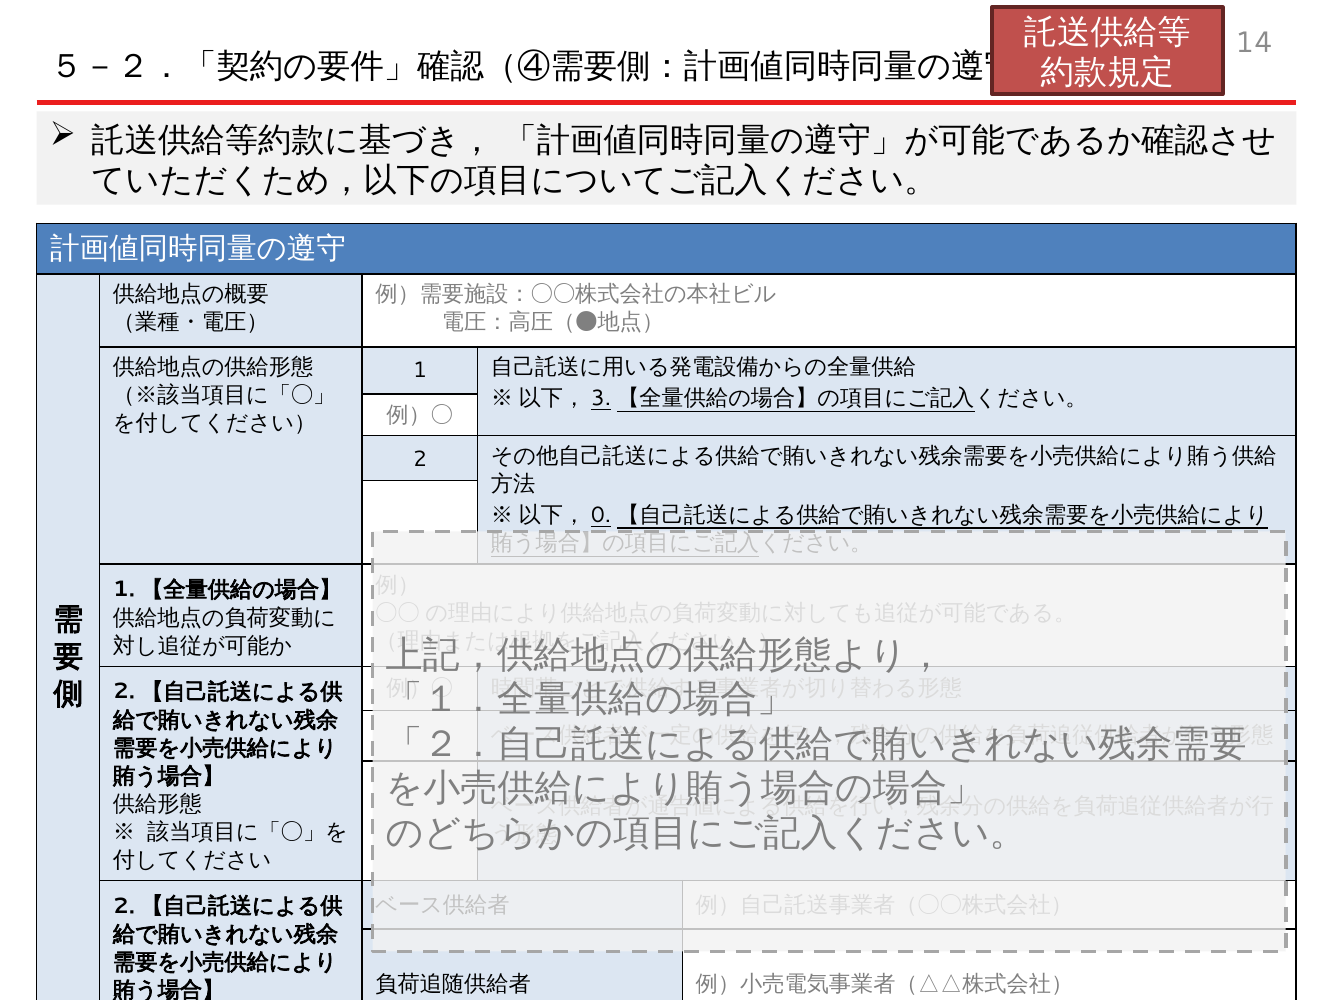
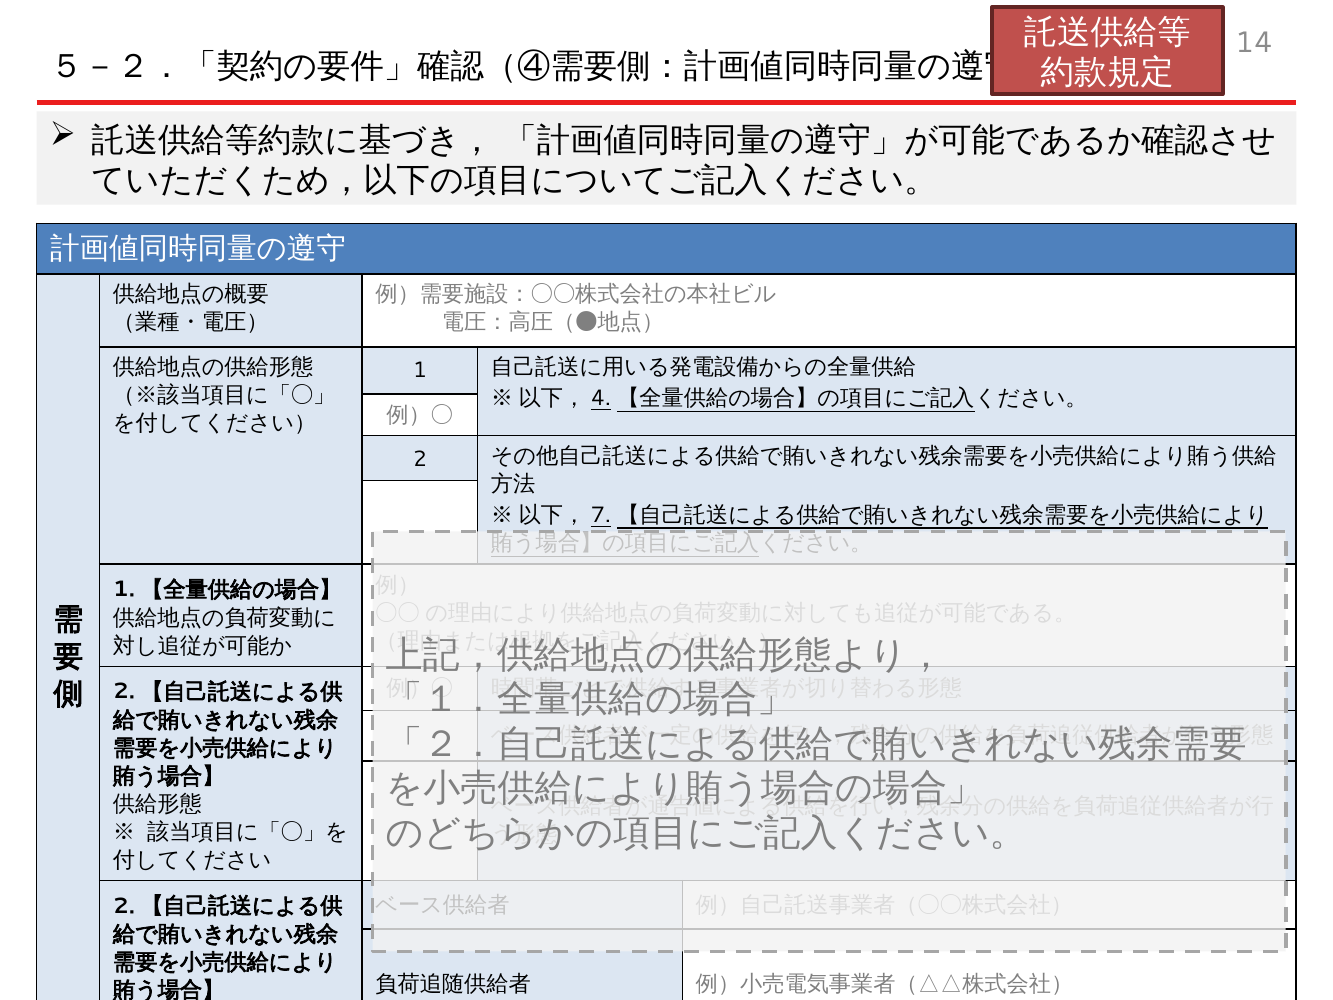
3: 3 -> 4 (601, 398)
0: 0 -> 7 (601, 515)
